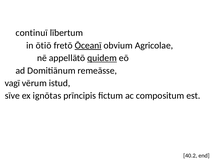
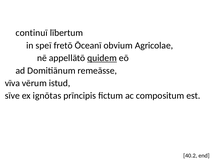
ōtiō: ōtiō -> speī (44, 46)
Ōceanī underline: present -> none (88, 46)
vagī: vagī -> vīva (12, 83)
